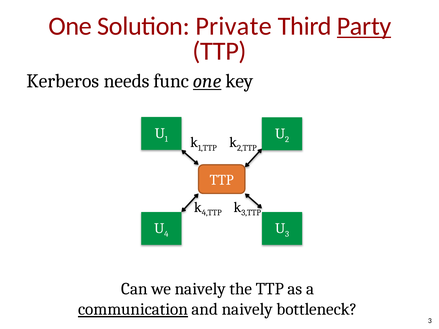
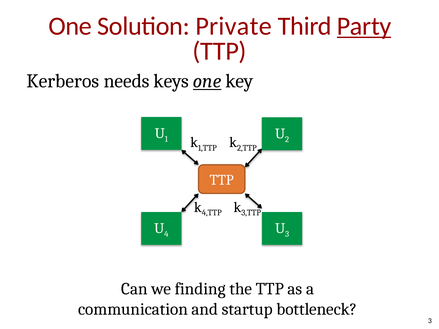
func: func -> keys (171, 81)
we naively: naively -> finding (200, 289)
communication underline: present -> none (133, 310)
and naively: naively -> startup (247, 310)
